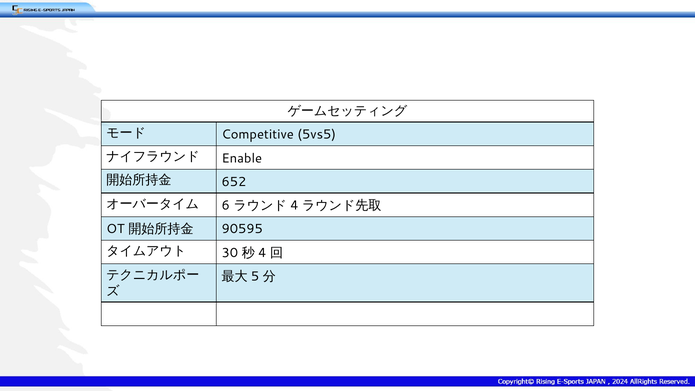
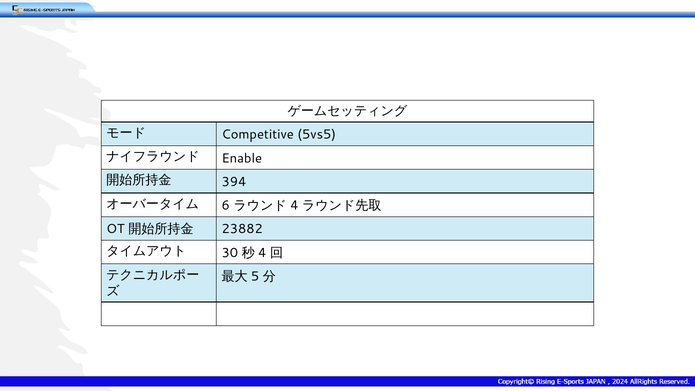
652: 652 -> 394 (234, 182)
90595: 90595 -> 23882 (242, 229)
